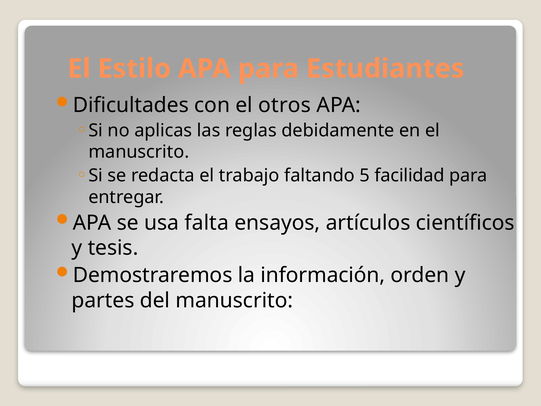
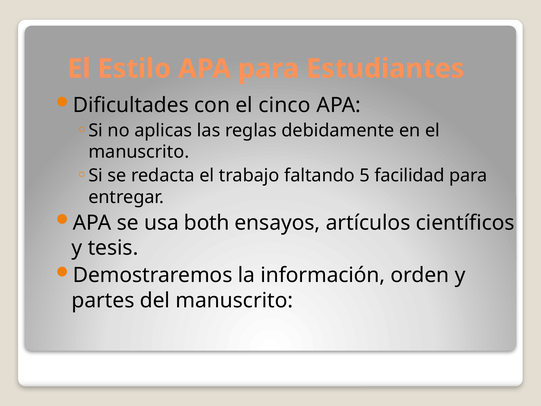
otros: otros -> cinco (285, 105)
falta: falta -> both (207, 223)
